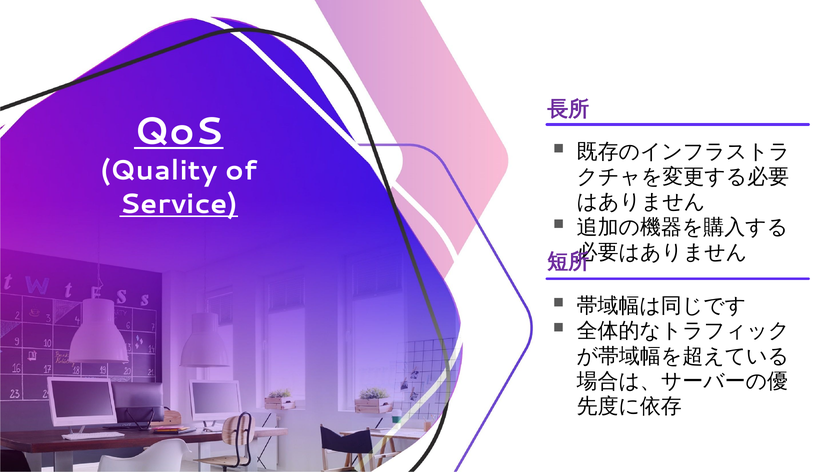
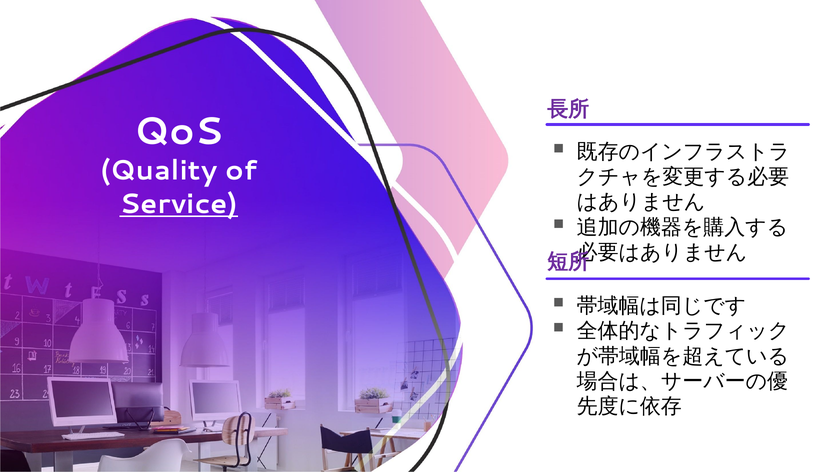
QoS underline: present -> none (179, 131)
